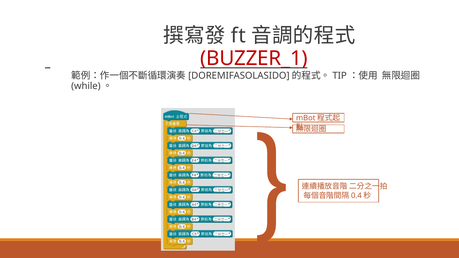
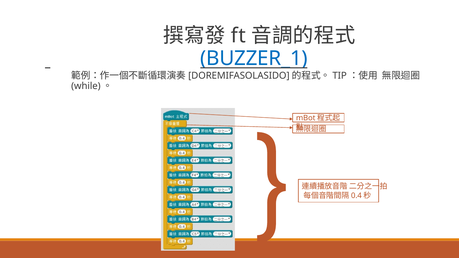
BUZZER_1 colour: red -> blue (254, 58)
